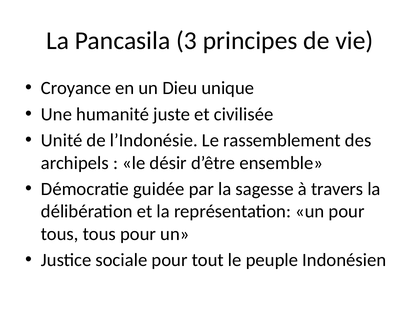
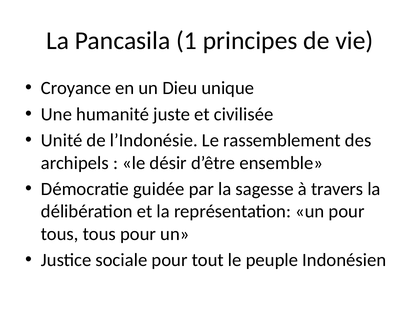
3: 3 -> 1 (187, 41)
